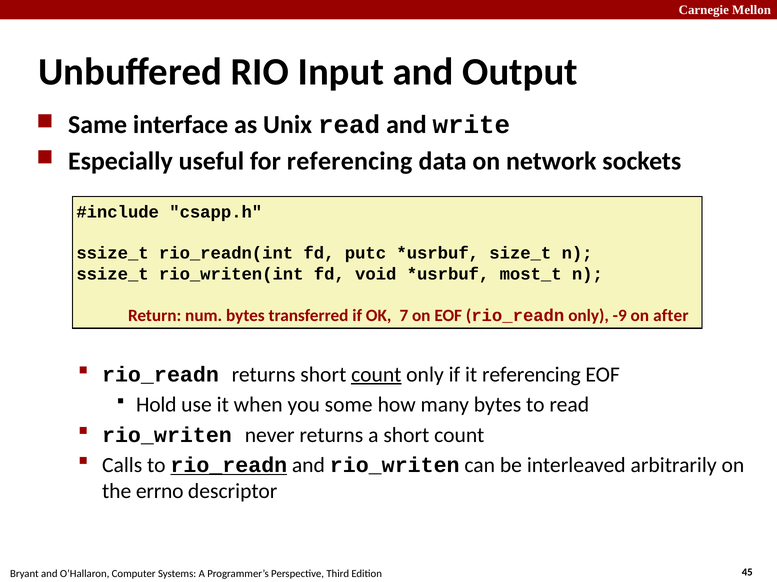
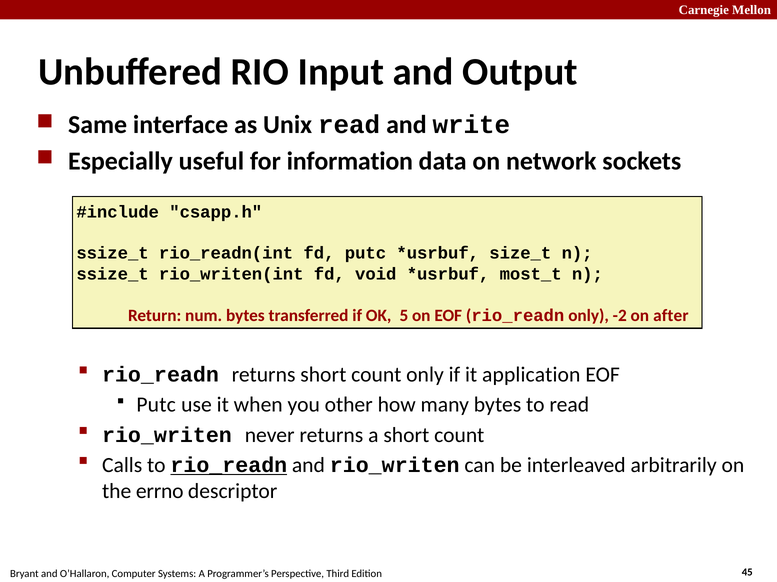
for referencing: referencing -> information (350, 161)
7: 7 -> 5 (404, 316)
-9: -9 -> -2 (620, 316)
count underline: present -> none (376, 375)
it referencing: referencing -> application (531, 375)
Hold: Hold -> Putc (156, 405)
some: some -> other (349, 405)
